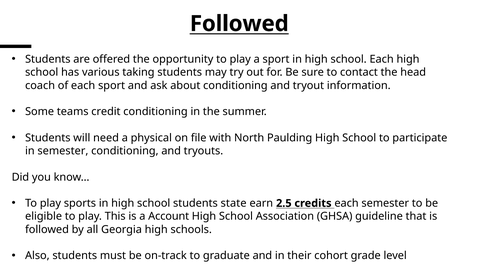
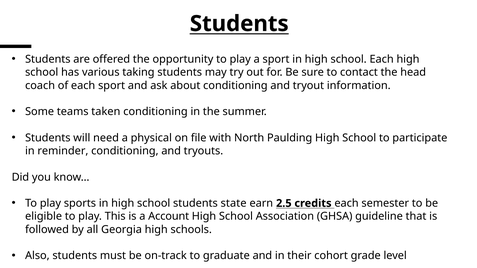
Followed: Followed -> Students (239, 24)
credit: credit -> taken (106, 112)
in semester: semester -> reminder (63, 151)
